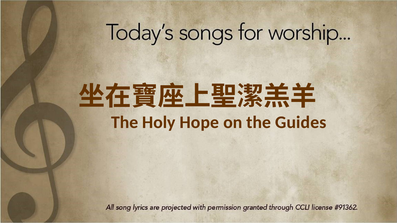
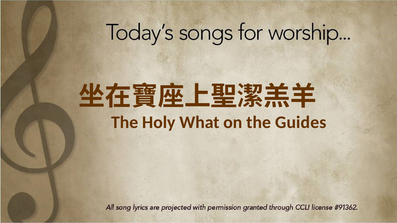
Hope: Hope -> What (200, 123)
